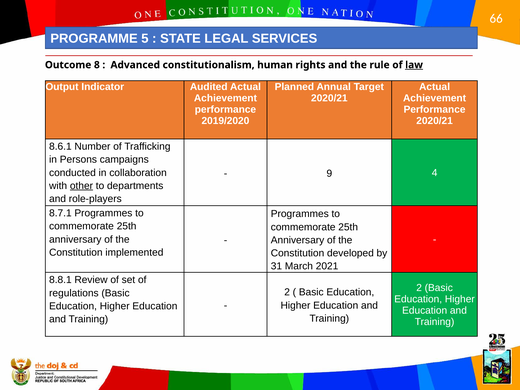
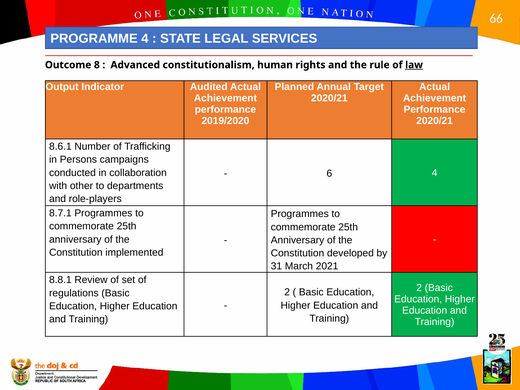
PROGRAMME 5: 5 -> 4 (145, 39)
9: 9 -> 6 (329, 173)
other underline: present -> none (81, 186)
